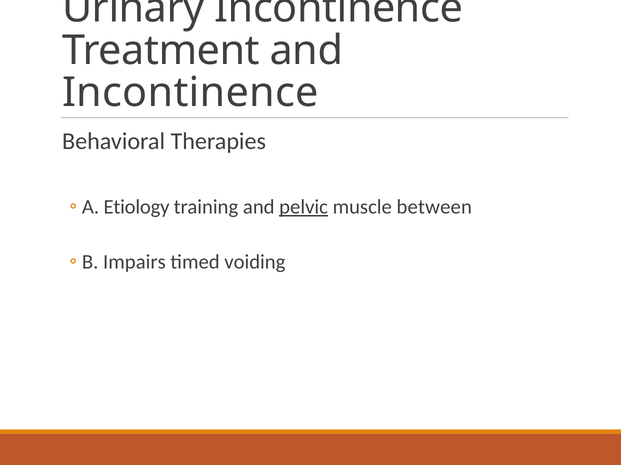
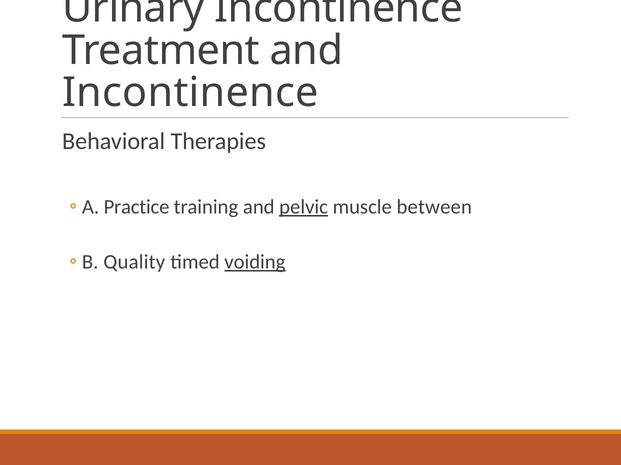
Etiology: Etiology -> Practice (137, 207)
Impairs: Impairs -> Quality (134, 262)
voiding underline: none -> present (255, 262)
